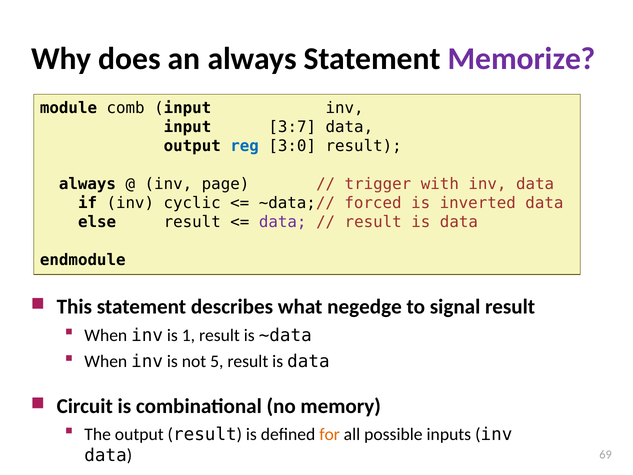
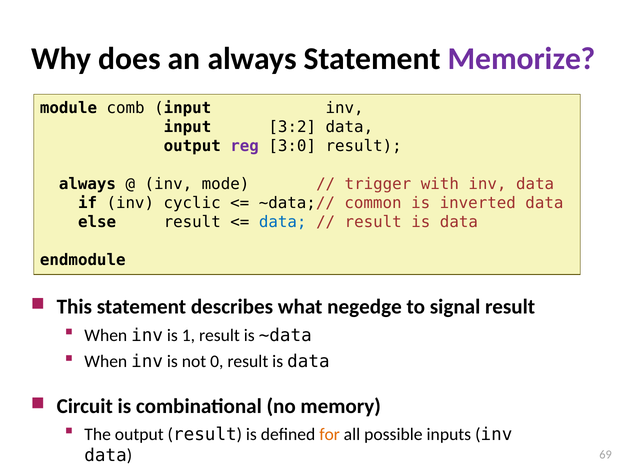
3:7: 3:7 -> 3:2 (292, 127)
reg colour: blue -> purple (245, 146)
page: page -> mode (226, 184)
forced: forced -> common (373, 203)
data colour: purple -> blue (283, 222)
5: 5 -> 0 (217, 361)
